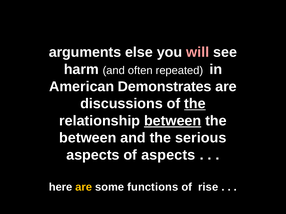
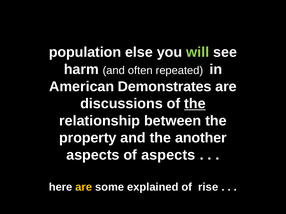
arguments: arguments -> population (85, 52)
will colour: pink -> light green (198, 52)
between underline: present -> none (173, 121)
between: between -> property (88, 138)
serious: serious -> another (201, 138)
functions: functions -> explained (153, 188)
